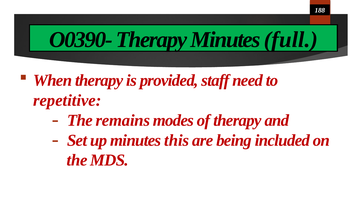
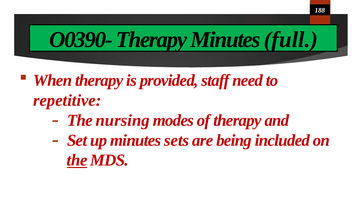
remains: remains -> nursing (123, 120)
this: this -> sets (177, 140)
the underline: none -> present (77, 160)
